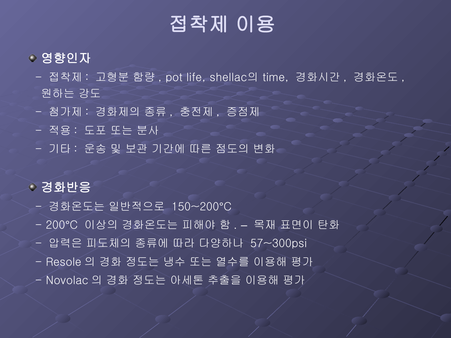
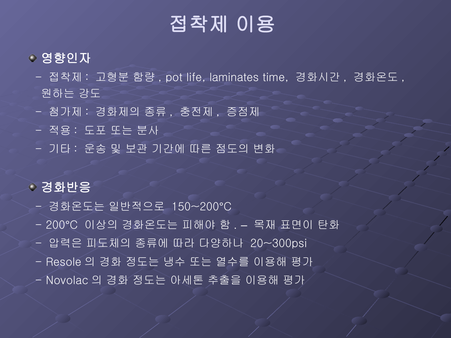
shellac의: shellac의 -> laminates (234, 78)
57~300psi: 57~300psi -> 20~300psi (279, 244)
